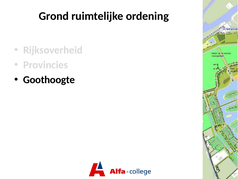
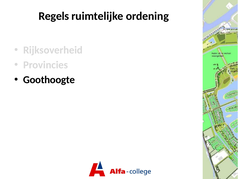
Grond: Grond -> Regels (54, 16)
